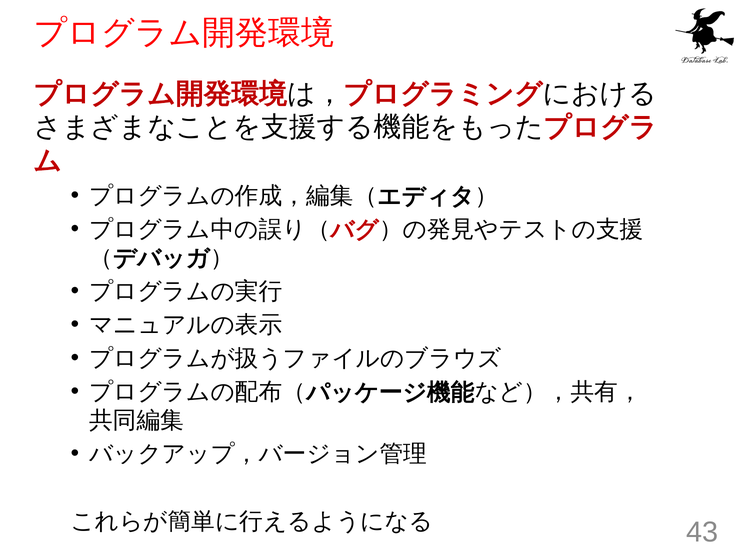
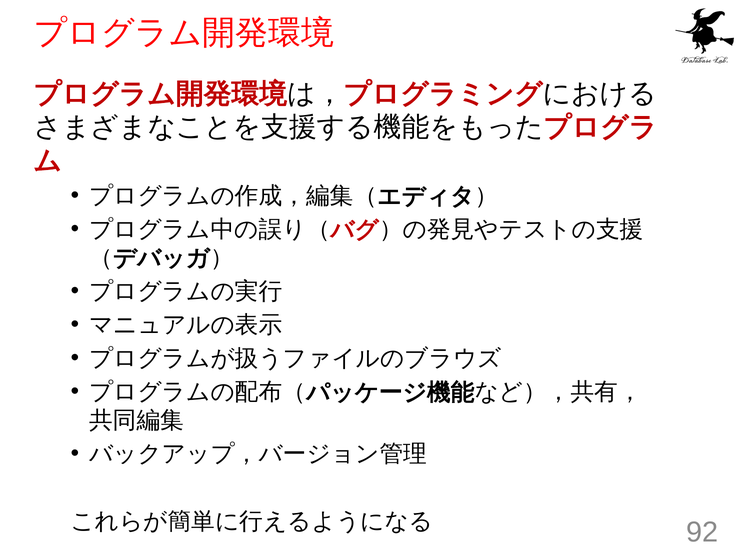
43: 43 -> 92 (702, 533)
